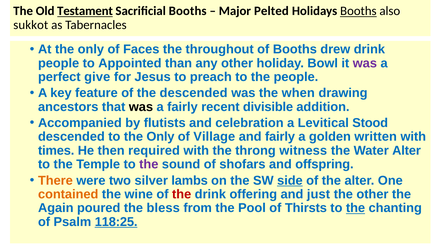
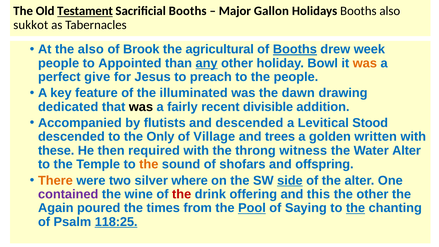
Pelted: Pelted -> Gallon (271, 11)
Booths underline: present -> none (358, 11)
At the only: only -> also (91, 49)
Faces: Faces -> Brook (141, 49)
throughout: throughout -> agricultural (220, 49)
Booths underline: none -> present (295, 49)
drew drink: drink -> week (369, 49)
any underline: none -> present (207, 63)
was colour: purple -> orange (365, 63)
the descended: descended -> illuminated (194, 93)
when: when -> dawn (298, 93)
ancestors: ancestors -> dedicated (68, 107)
and celebration: celebration -> descended (249, 123)
and fairly: fairly -> trees (280, 137)
times: times -> these (56, 151)
the colour: purple -> orange (149, 164)
lambs: lambs -> where (190, 180)
contained colour: orange -> purple (68, 194)
just: just -> this (318, 194)
bless: bless -> times (163, 208)
Pool underline: none -> present (252, 208)
Thirsts: Thirsts -> Saying (306, 208)
